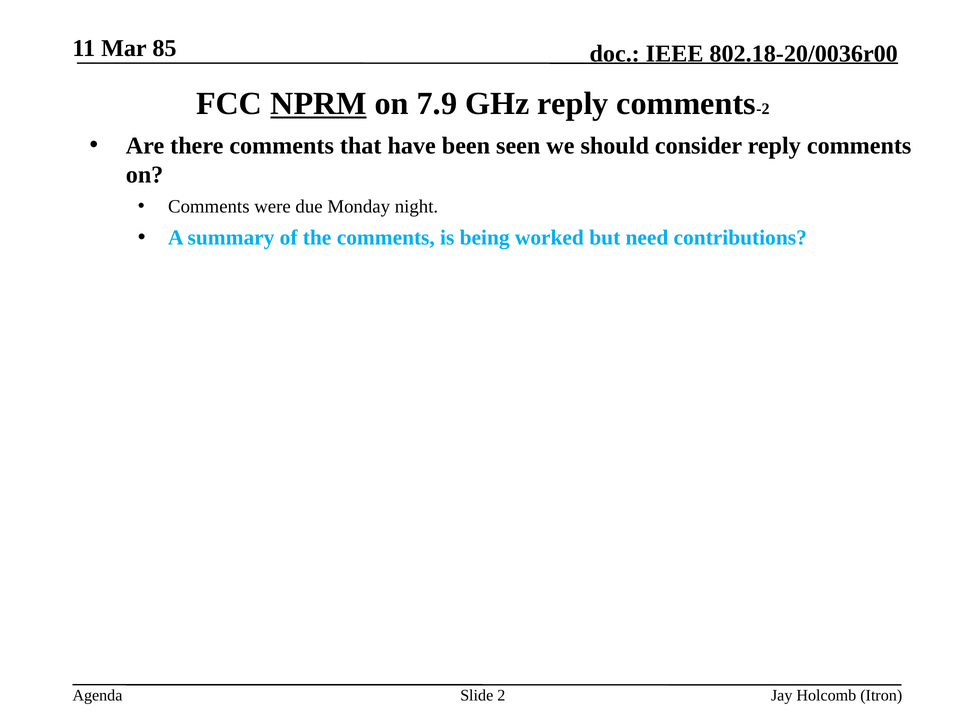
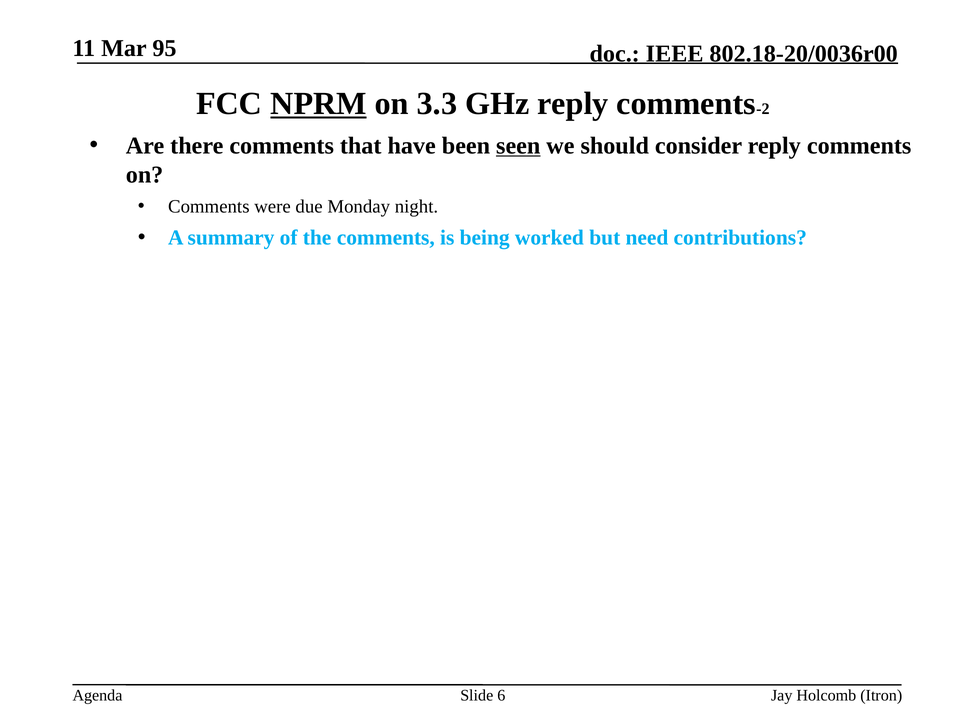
85: 85 -> 95 (164, 48)
7.9: 7.9 -> 3.3 (437, 104)
seen underline: none -> present (518, 145)
2: 2 -> 6 (501, 695)
